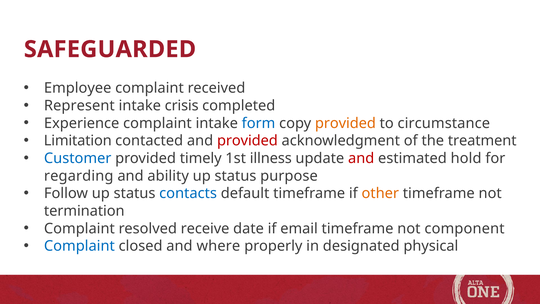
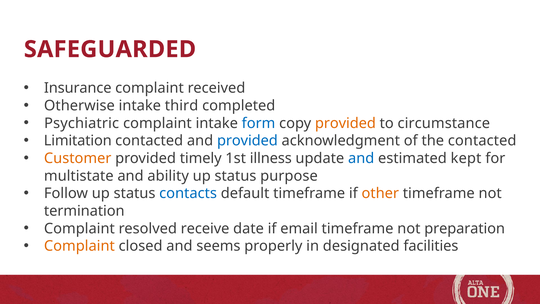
Employee: Employee -> Insurance (78, 88)
Represent: Represent -> Otherwise (79, 106)
crisis: crisis -> third (182, 106)
Experience: Experience -> Psychiatric (82, 123)
provided colour: red -> blue (247, 141)
the treatment: treatment -> contacted (482, 141)
Customer colour: blue -> orange (78, 158)
and colour: red -> blue (361, 158)
hold: hold -> kept (466, 158)
regarding: regarding -> multistate (79, 176)
component: component -> preparation (465, 228)
Complaint colour: blue -> orange (79, 246)
where: where -> seems (218, 246)
physical: physical -> facilities (431, 246)
